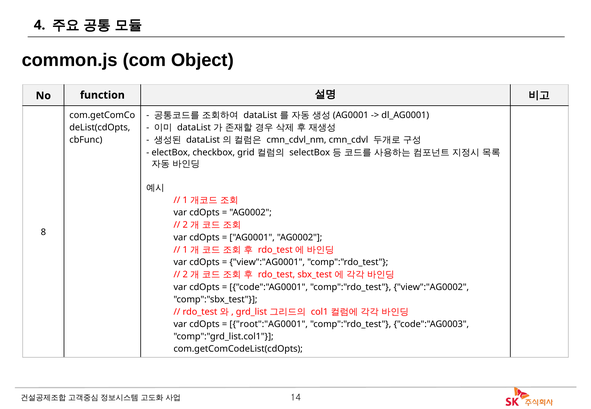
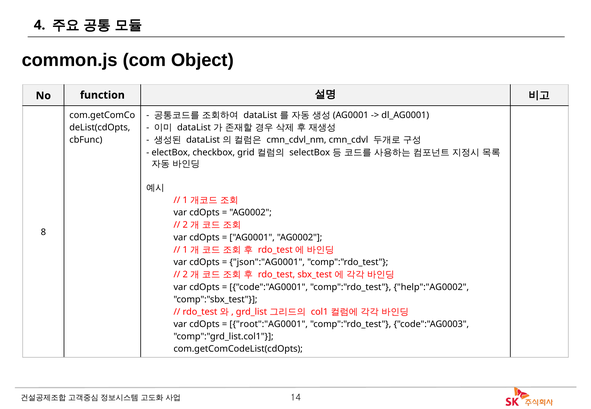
view":"AG0001: view":"AG0001 -> json":"AG0001 (267, 262)
view":"AG0002: view":"AG0002 -> help":"AG0002 (431, 287)
